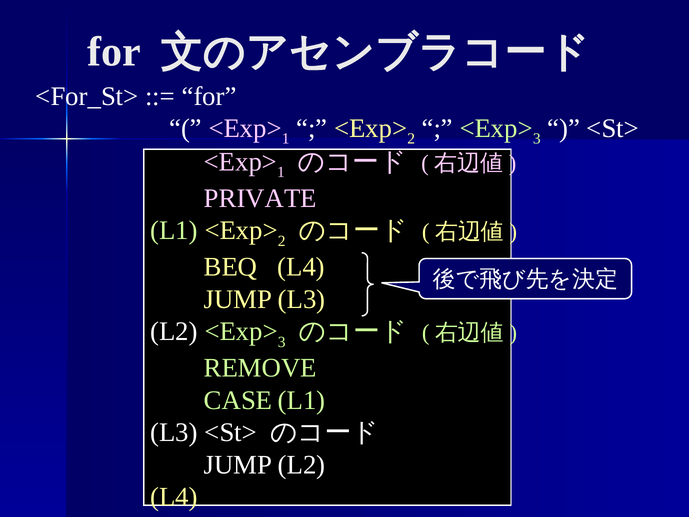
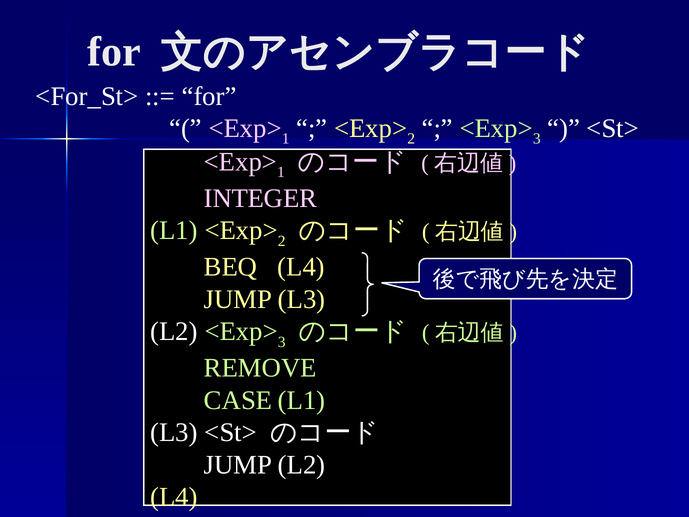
PRIVATE: PRIVATE -> INTEGER (260, 198)
